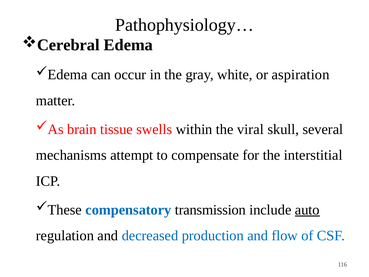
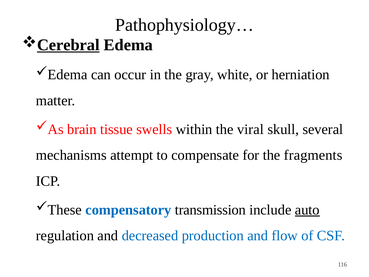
Cerebral underline: none -> present (68, 45)
aspiration: aspiration -> herniation (301, 75)
interstitial: interstitial -> fragments (313, 155)
